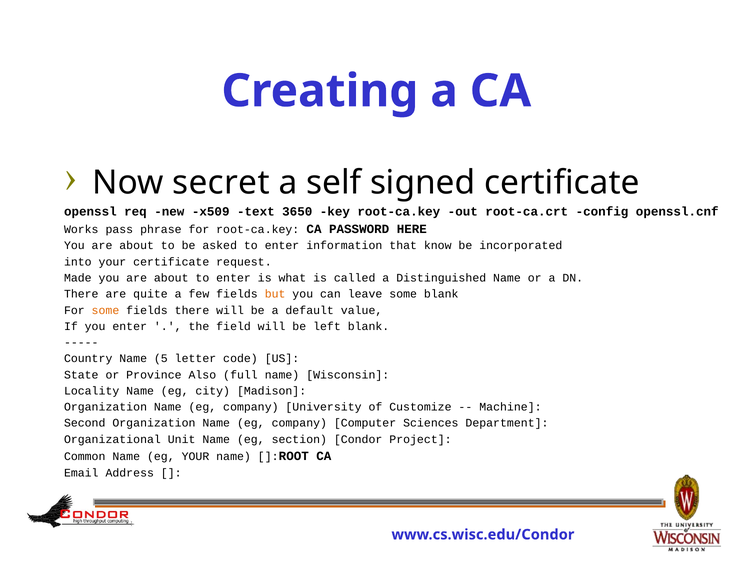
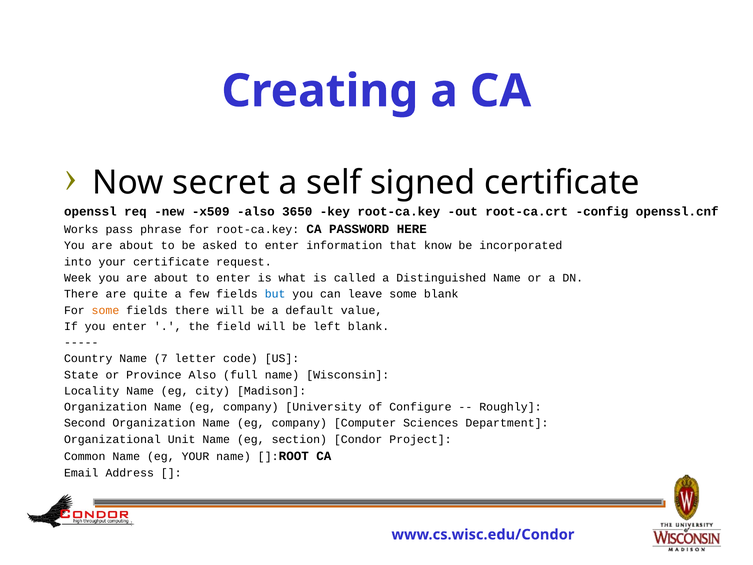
x509 text: text -> also (256, 211)
Made: Made -> Week (78, 278)
but colour: orange -> blue (275, 294)
5: 5 -> 7 (161, 358)
Customize: Customize -> Configure (420, 407)
Machine: Machine -> Roughly (510, 407)
